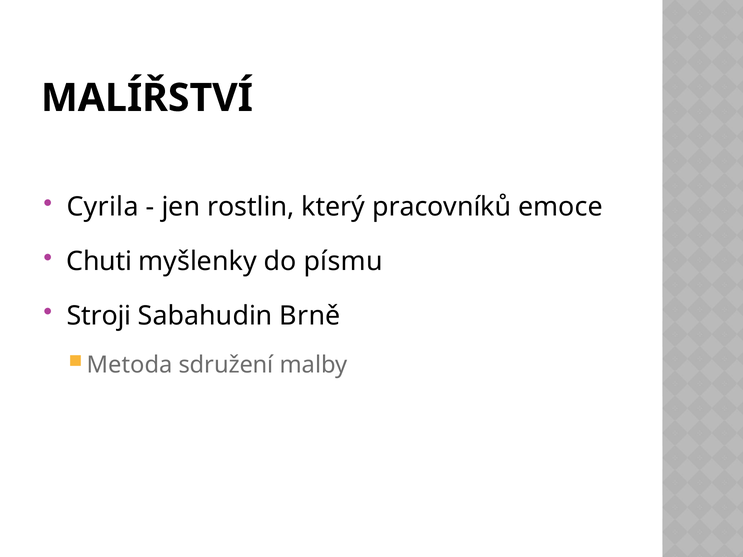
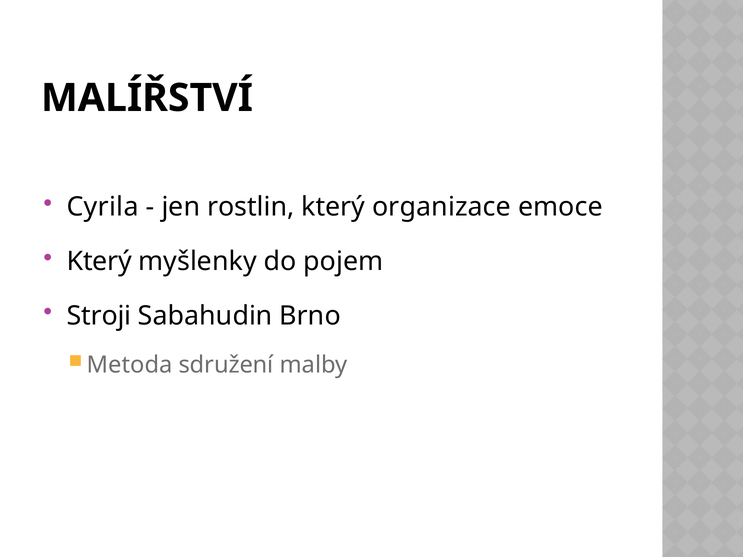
pracovníků: pracovníků -> organizace (442, 207)
Chuti: Chuti -> Který (99, 261)
písmu: písmu -> pojem (343, 261)
Brně: Brně -> Brno (310, 316)
